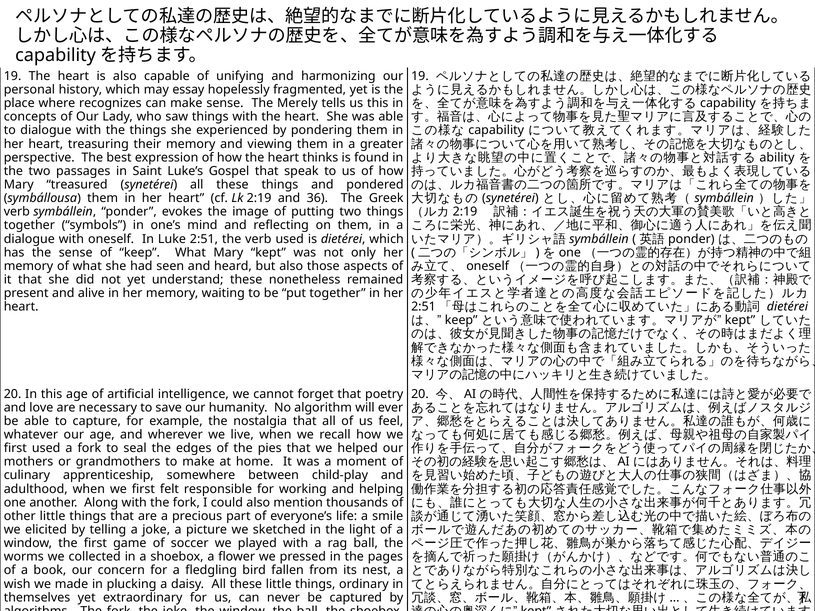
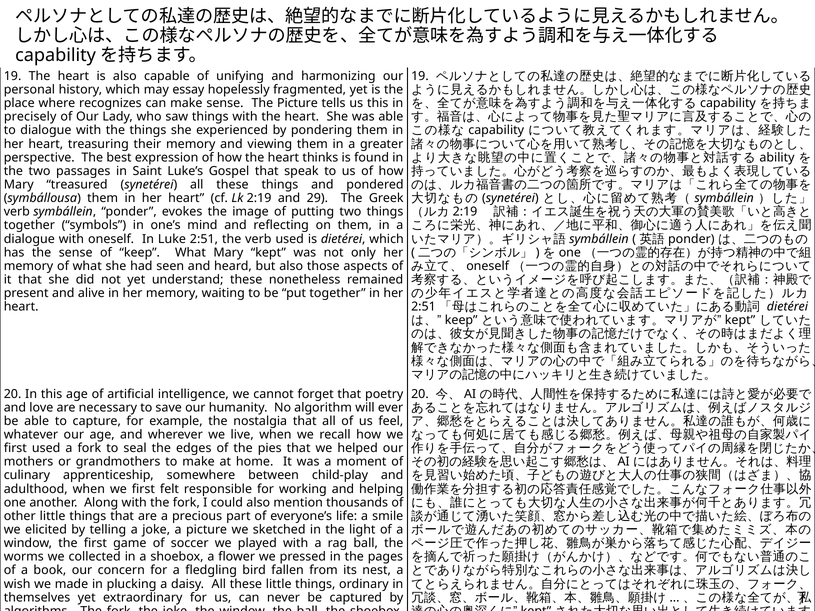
The Merely: Merely -> Picture (297, 103)
concepts: concepts -> precisely (30, 117)
36: 36 -> 29 (317, 198)
